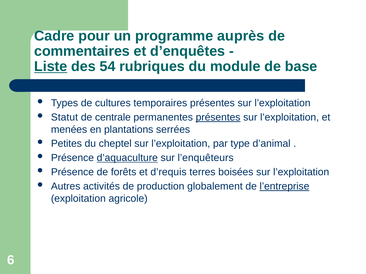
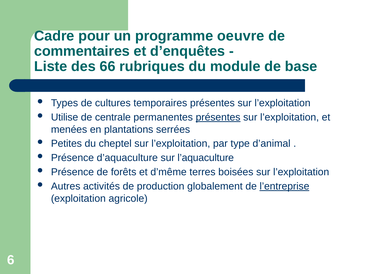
auprès: auprès -> oeuvre (241, 36)
Liste underline: present -> none (51, 67)
54: 54 -> 66 (108, 67)
Statut: Statut -> Utilise (65, 117)
d’aquaculture underline: present -> none (127, 158)
l’enquêteurs: l’enquêteurs -> l’aquaculture (206, 158)
d’requis: d’requis -> d’même (169, 172)
